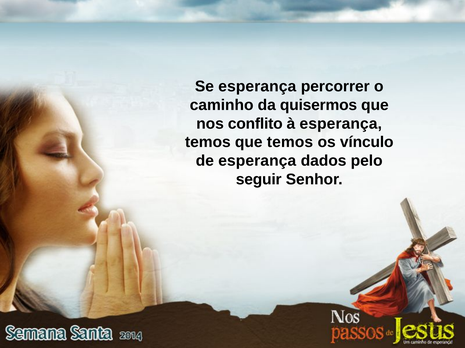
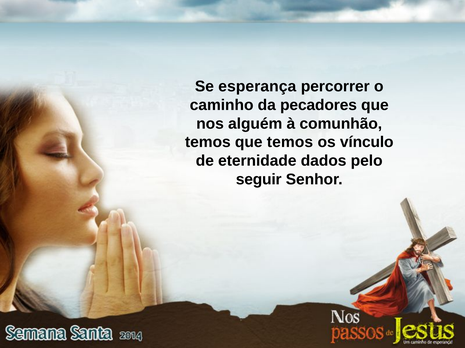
quisermos: quisermos -> pecadores (319, 105)
conflito: conflito -> alguém (255, 124)
à esperança: esperança -> comunhão (341, 124)
de esperança: esperança -> eternidade (257, 161)
